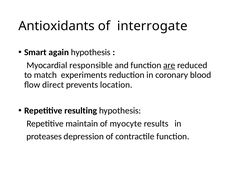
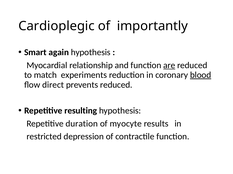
Antioxidants: Antioxidants -> Cardioplegic (56, 26)
interrogate: interrogate -> importantly (152, 26)
responsible: responsible -> relationship (91, 66)
blood underline: none -> present (201, 75)
prevents location: location -> reduced (116, 85)
maintain: maintain -> duration (82, 124)
proteases: proteases -> restricted (44, 137)
